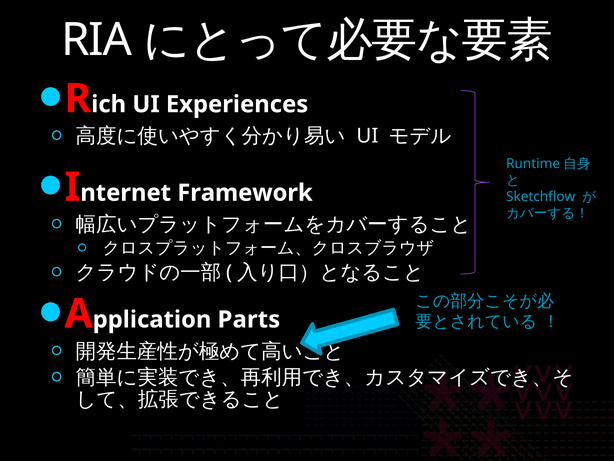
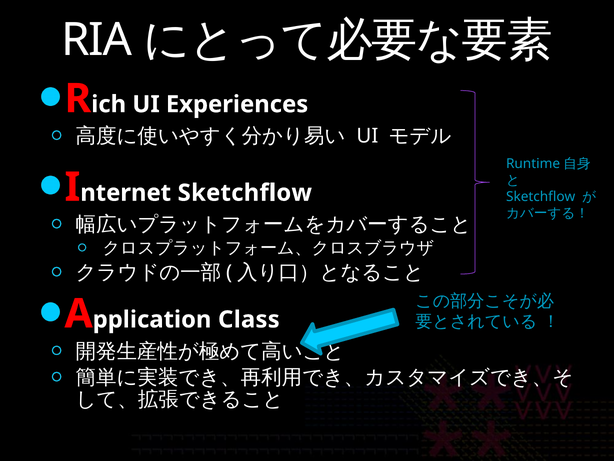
Framework: Framework -> Sketchflow (245, 193)
Parts: Parts -> Class (249, 319)
